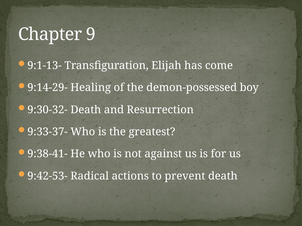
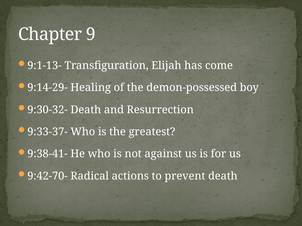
9:42-53-: 9:42-53- -> 9:42-70- (47, 176)
